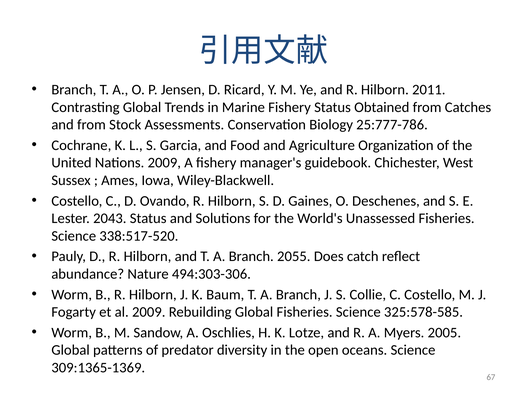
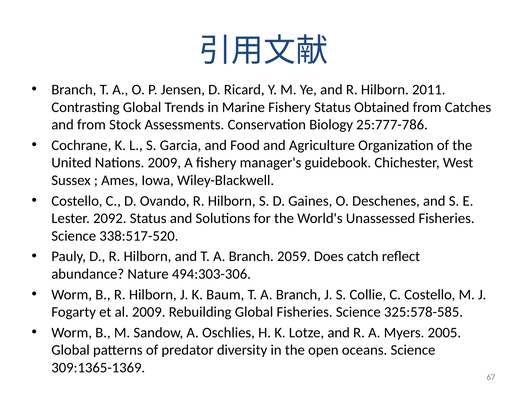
2043: 2043 -> 2092 (110, 219)
2055: 2055 -> 2059 (294, 257)
